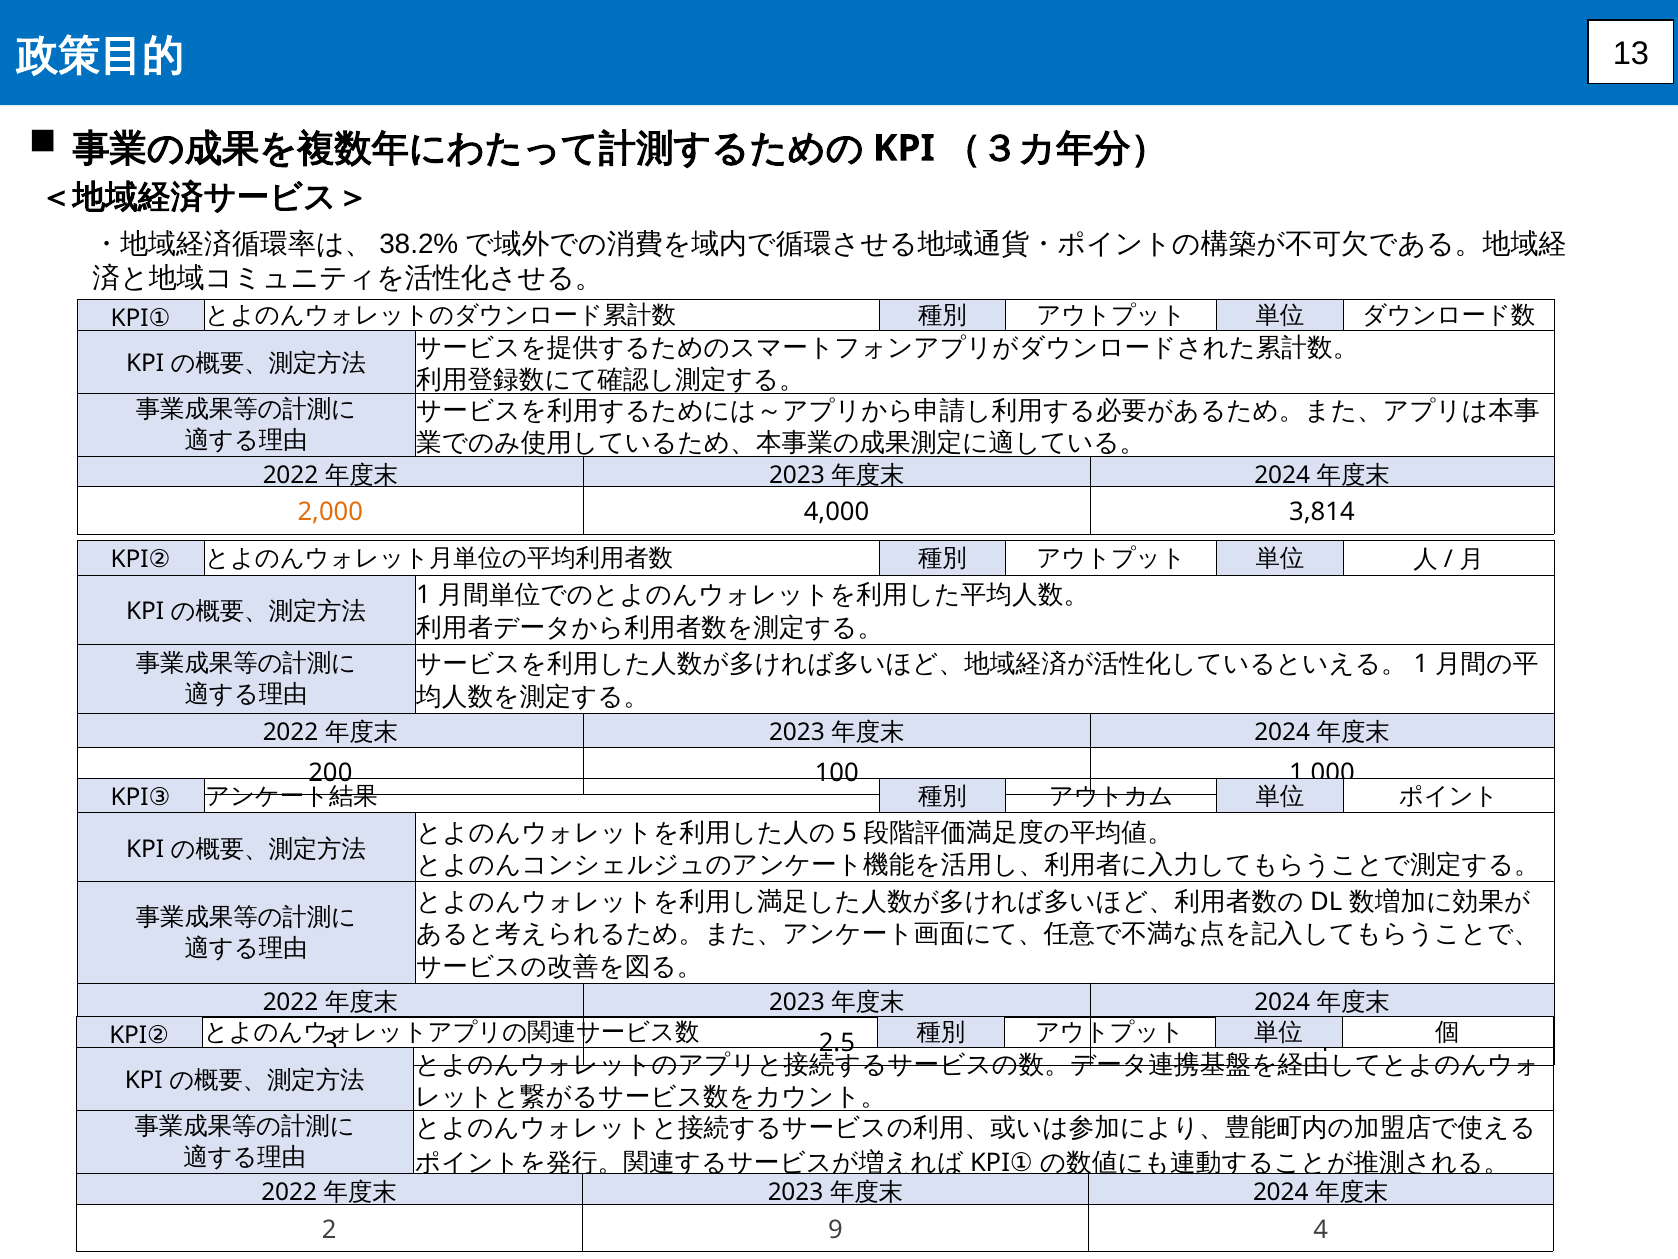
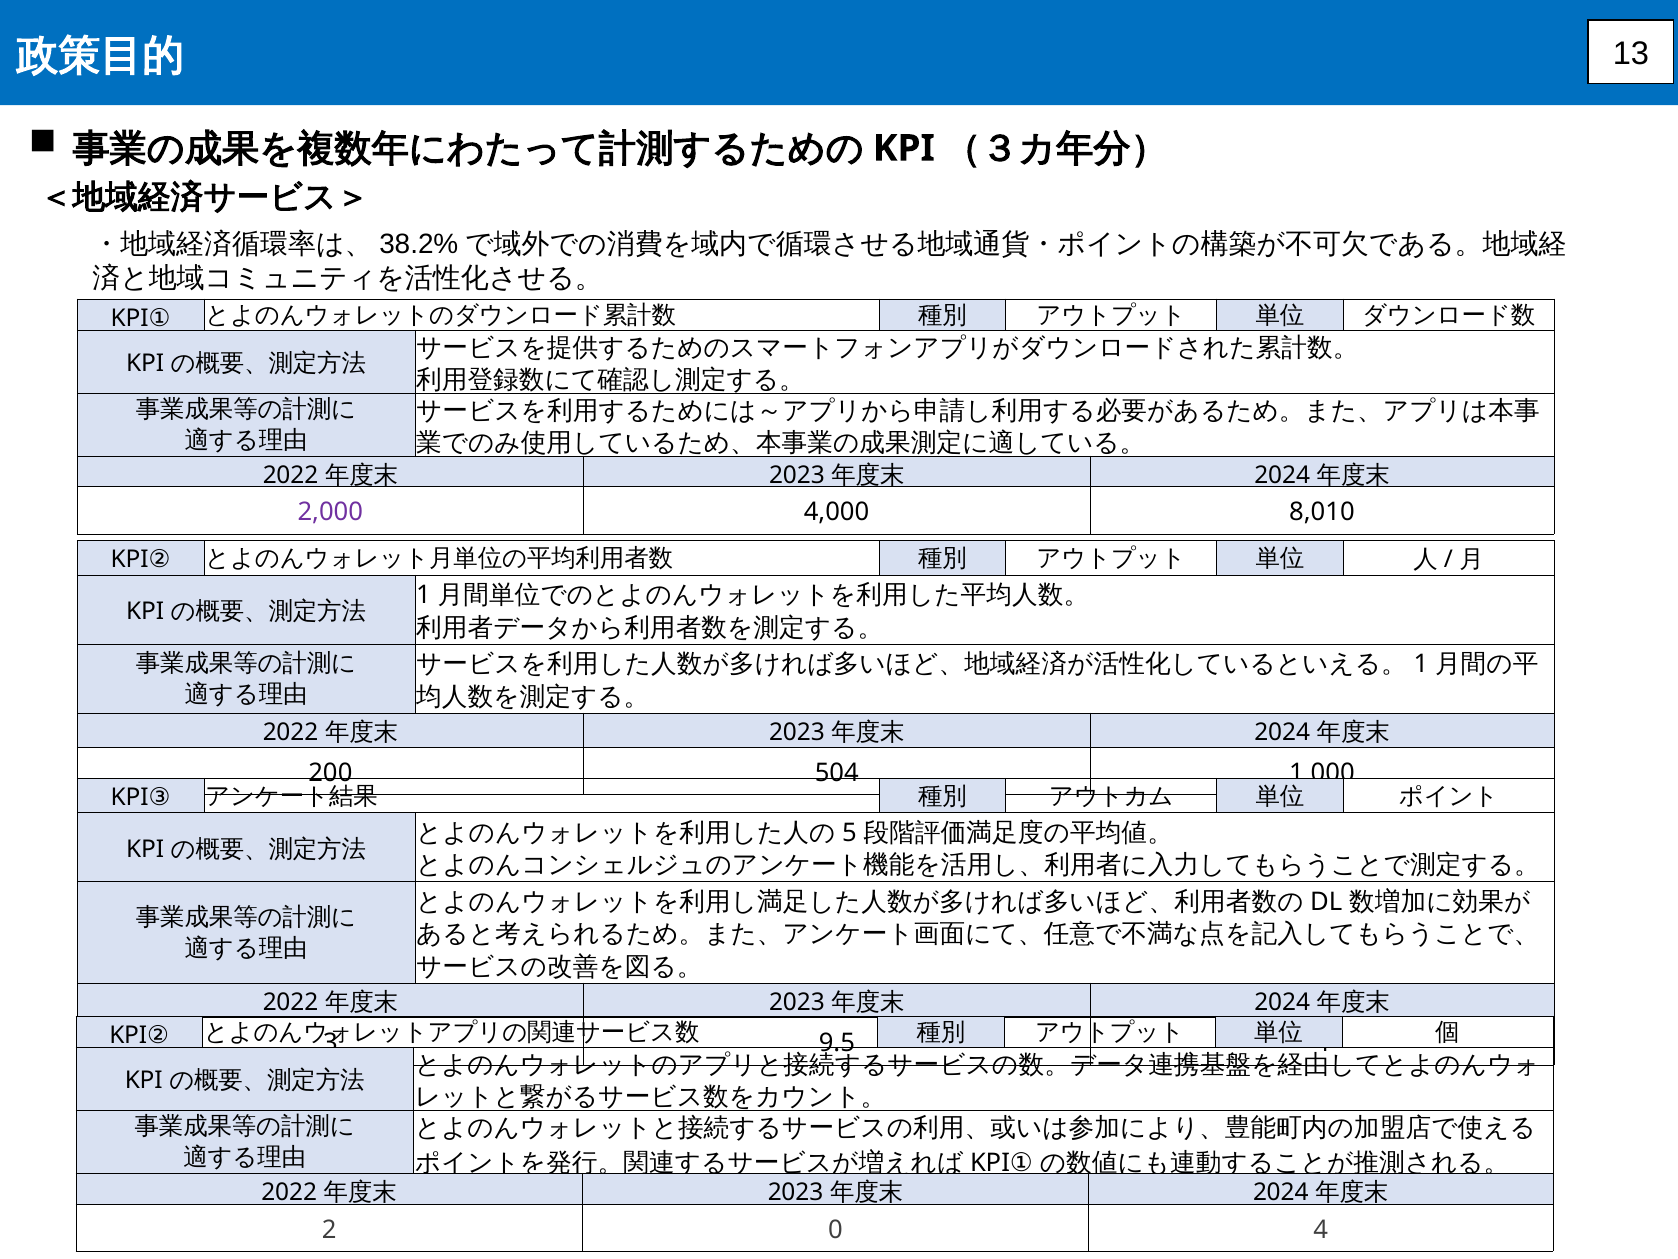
2,000 colour: orange -> purple (330, 512)
3,814: 3,814 -> 8,010 (1322, 512)
100: 100 -> 504 (837, 773)
2.5: 2.5 -> 9.5 (837, 1043)
9: 9 -> 0 (835, 1229)
